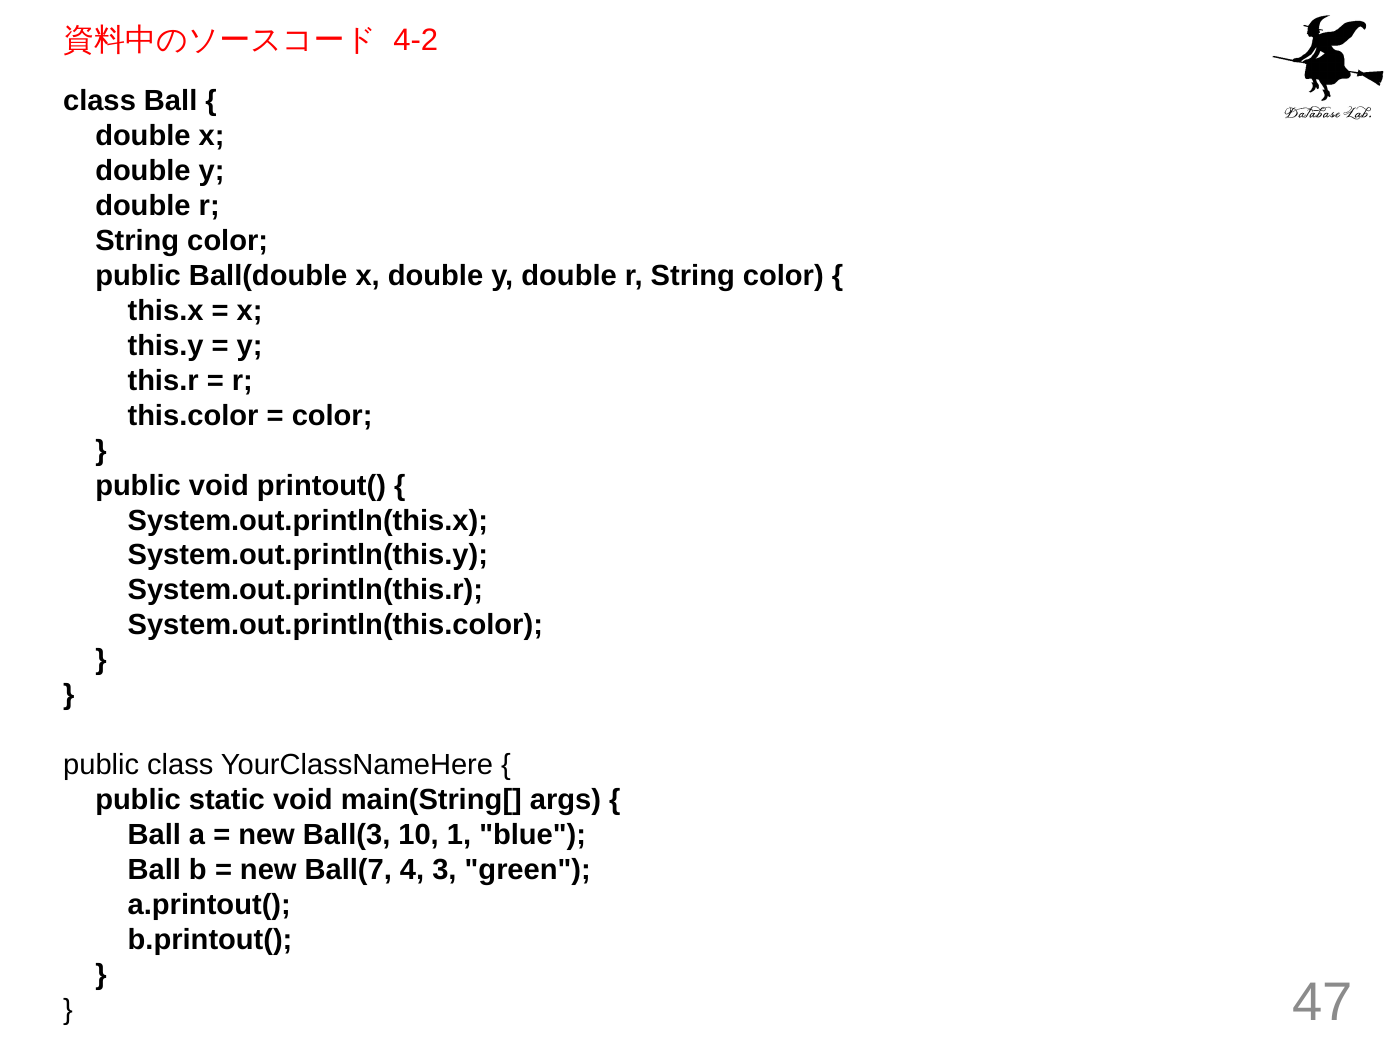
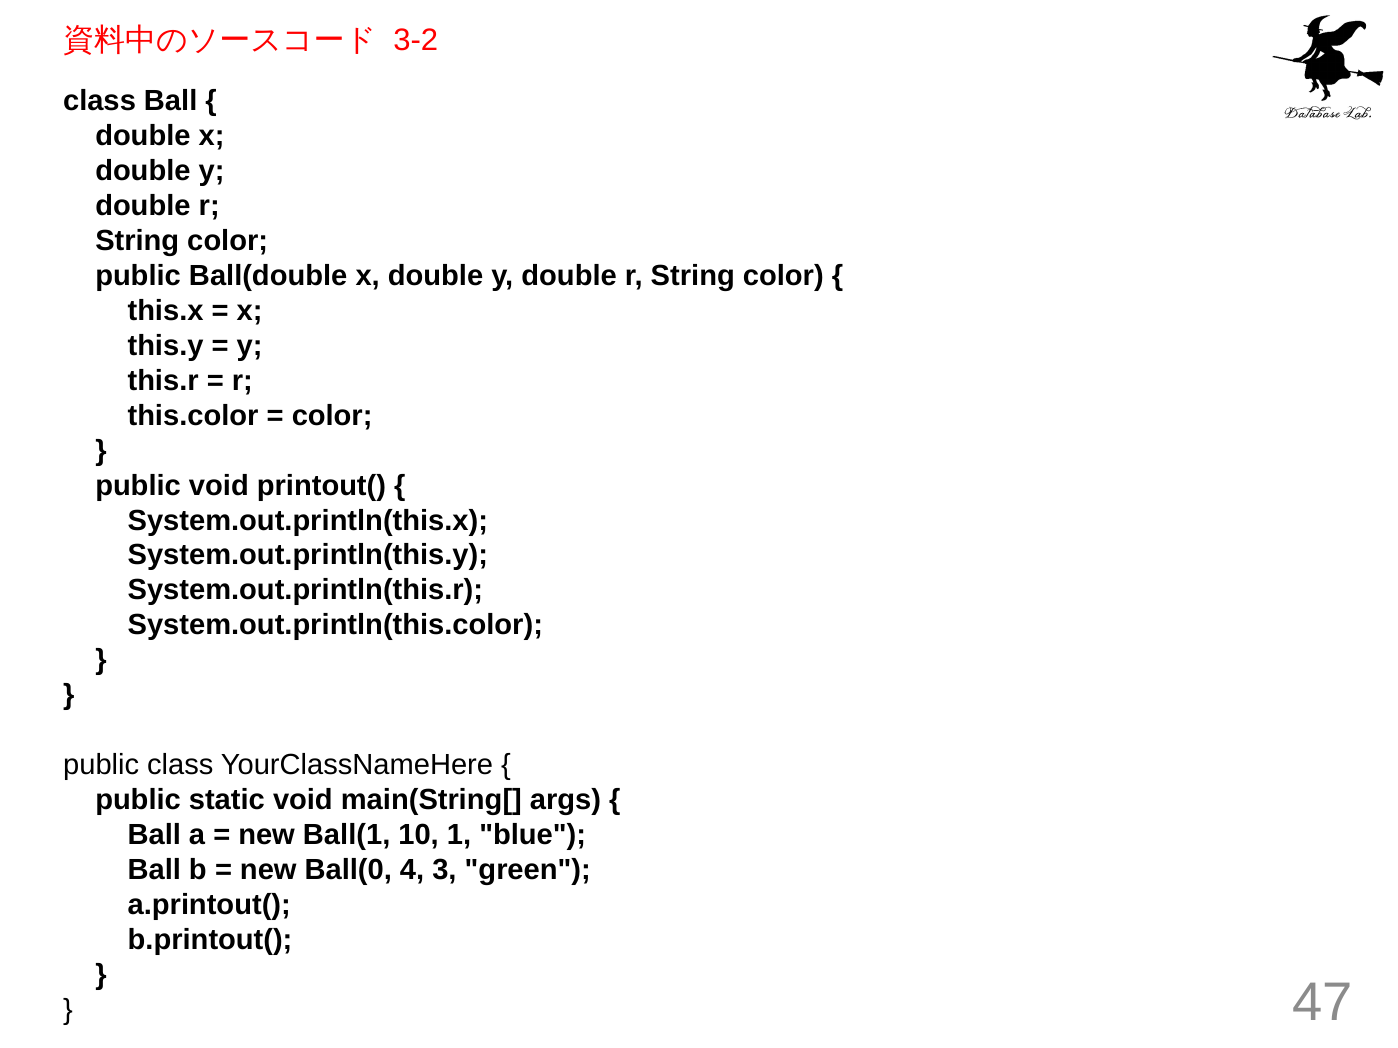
4-2: 4-2 -> 3-2 (416, 40)
Ball(3: Ball(3 -> Ball(1 (347, 835)
Ball(7: Ball(7 -> Ball(0 (348, 870)
